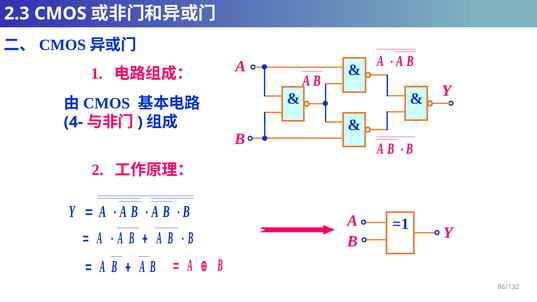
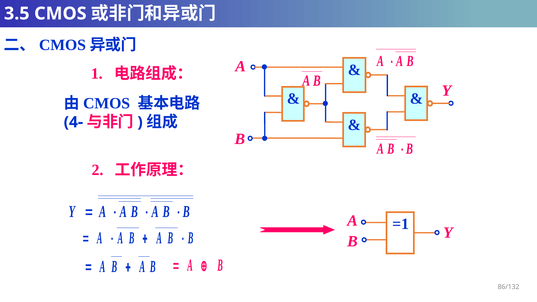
2.3: 2.3 -> 3.5 (17, 14)
